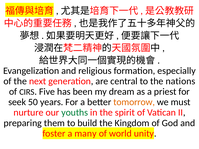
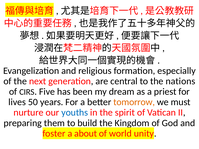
seek: seek -> lives (17, 102)
youths colour: green -> blue (75, 113)
many: many -> about (86, 134)
